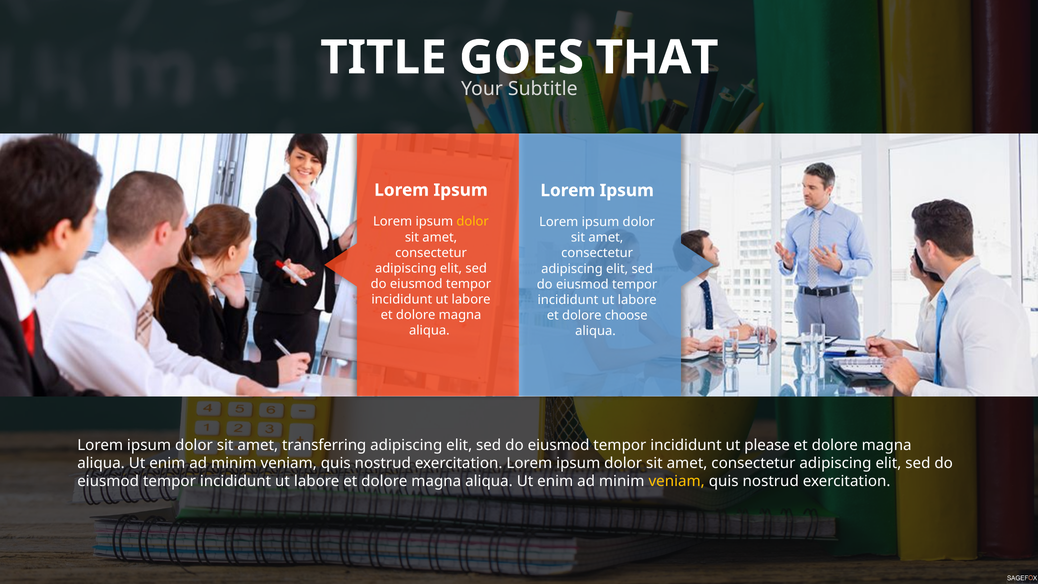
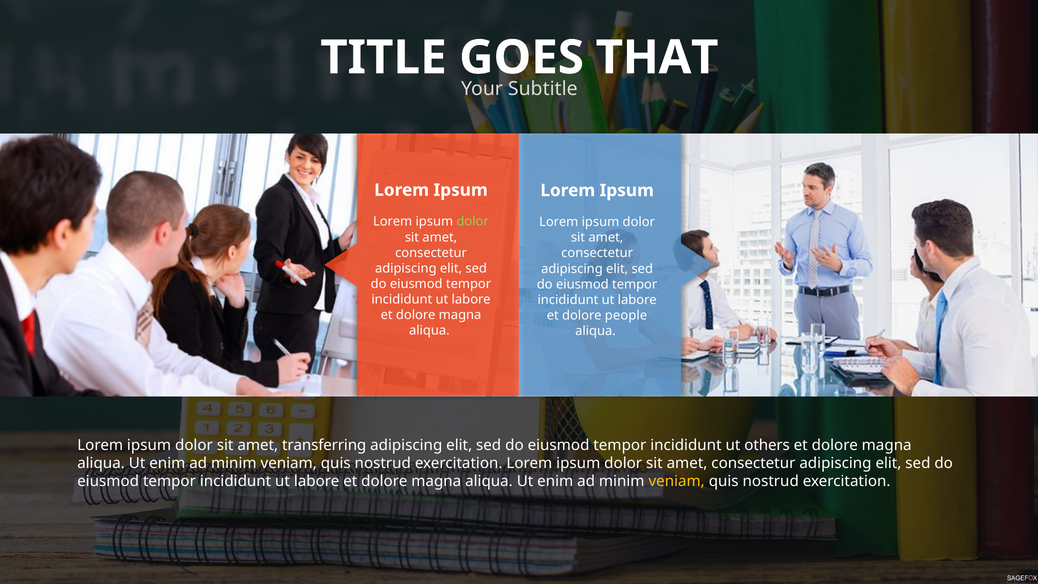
dolor colour: yellow -> light green (473, 222)
choose: choose -> people (626, 315)
please: please -> others (767, 445)
